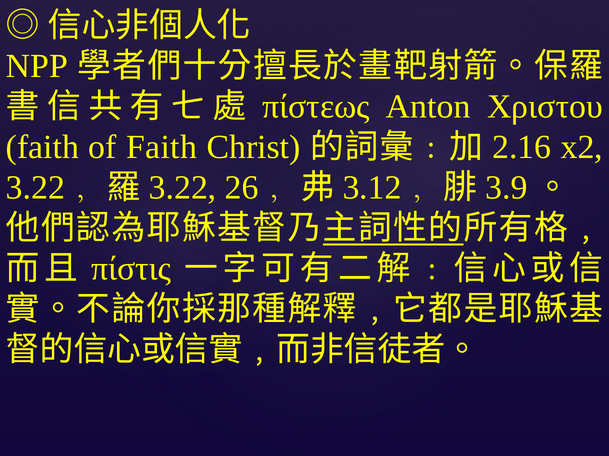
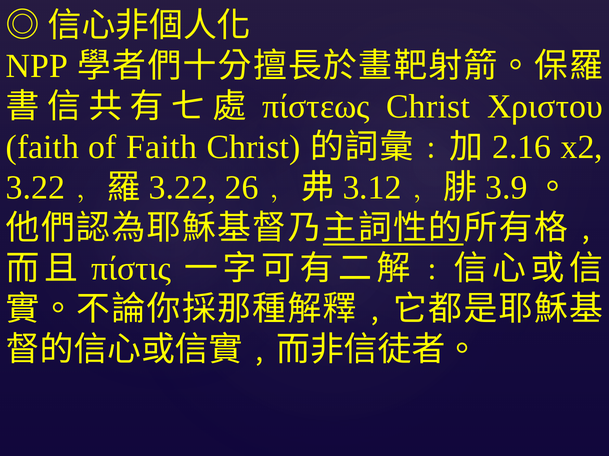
Anton: Anton -> Christ (428, 107)
